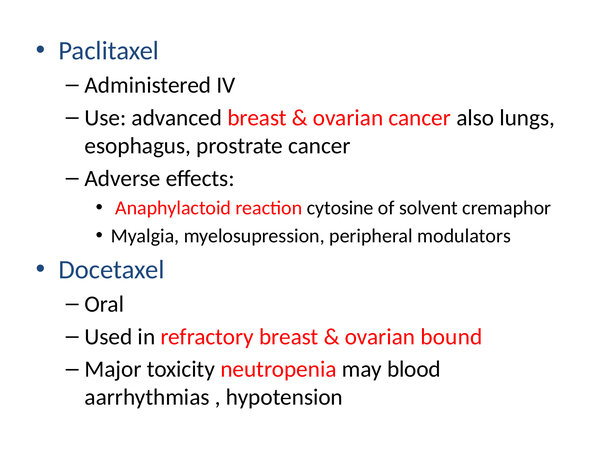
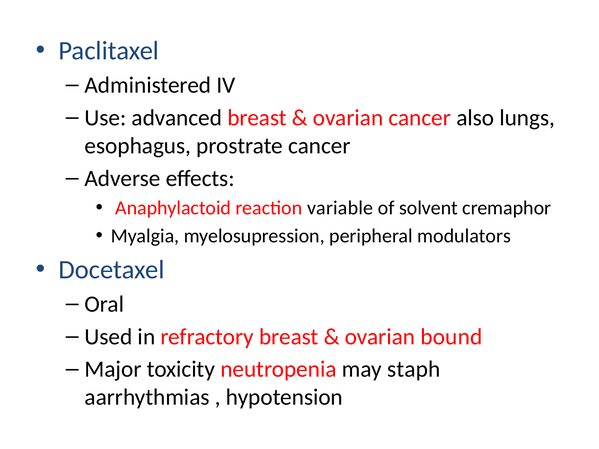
cytosine: cytosine -> variable (340, 208)
blood: blood -> staph (414, 370)
